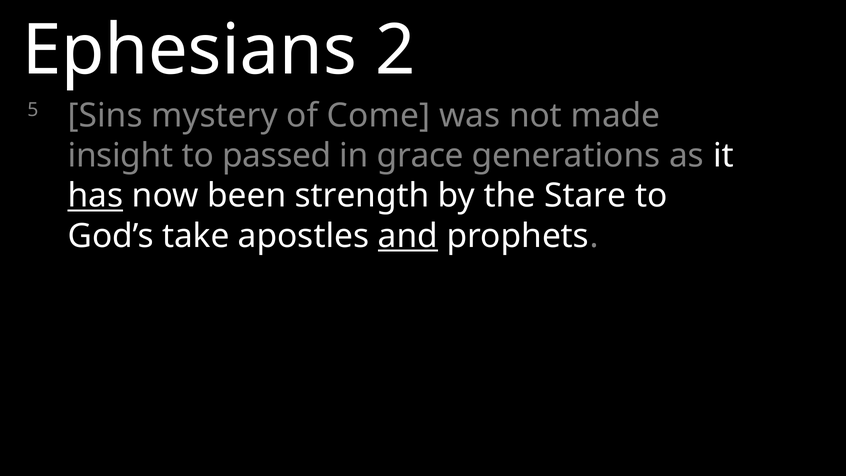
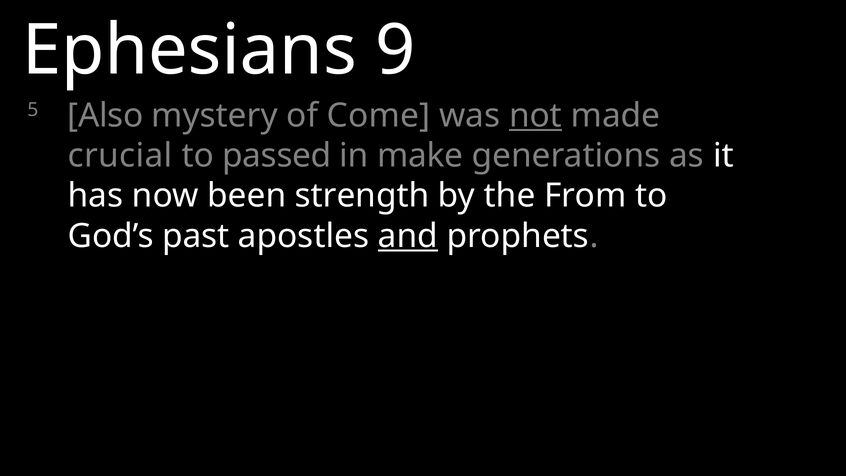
2: 2 -> 9 (395, 50)
Sins: Sins -> Also (105, 115)
not underline: none -> present (536, 115)
insight: insight -> crucial (120, 156)
grace: grace -> make (420, 156)
has underline: present -> none (95, 196)
Stare: Stare -> From (585, 196)
take: take -> past (196, 236)
